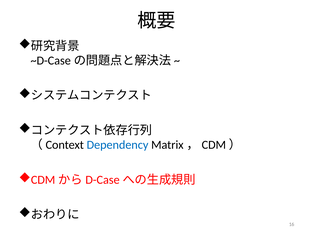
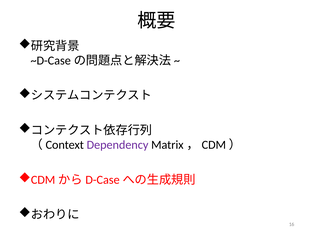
Dependency colour: blue -> purple (118, 145)
